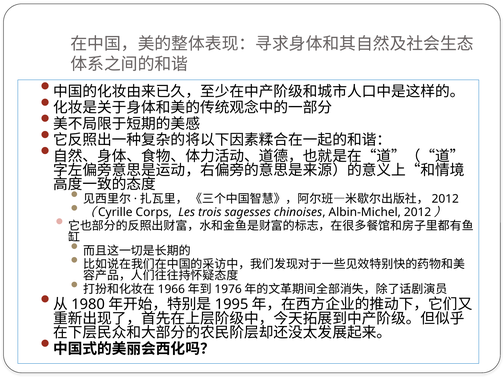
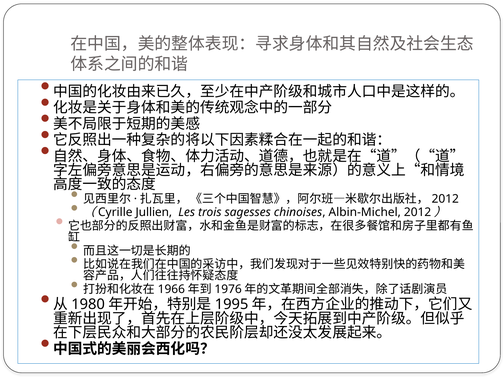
Corps: Corps -> Jullien (154, 212)
